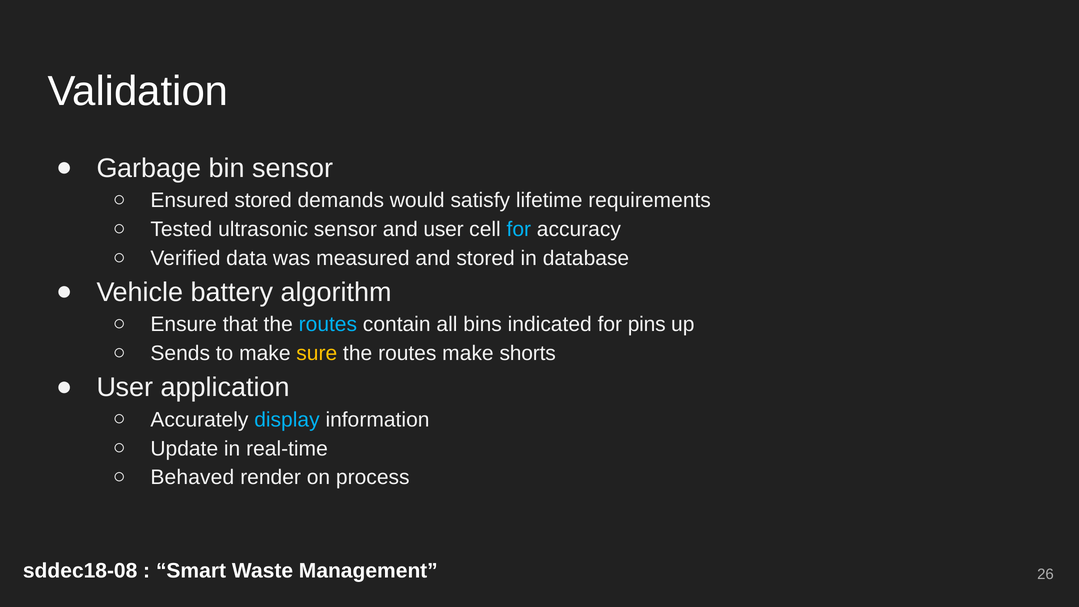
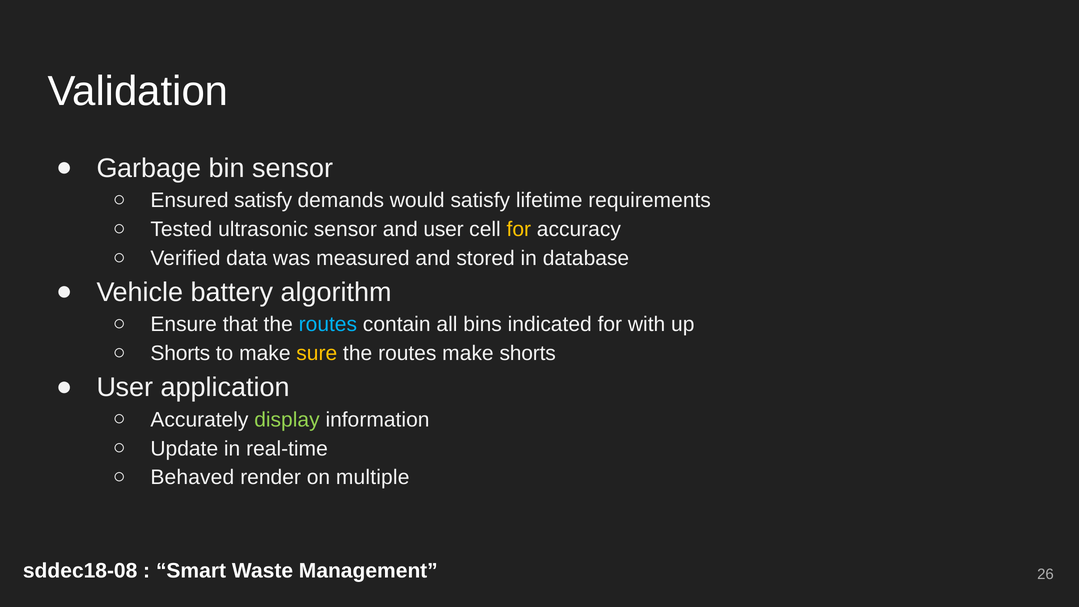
Ensured stored: stored -> satisfy (263, 201)
for colour: light blue -> yellow (519, 229)
pins: pins -> with (647, 325)
Sends: Sends -> Shorts (180, 353)
display colour: light blue -> light green (287, 420)
process: process -> multiple (373, 477)
